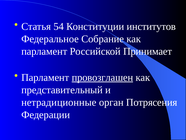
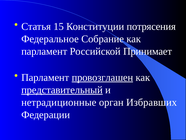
54: 54 -> 15 (59, 26)
институтов: институтов -> потрясения (151, 26)
представительный underline: none -> present (62, 90)
Потрясения: Потрясения -> Избравших (152, 102)
